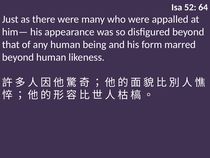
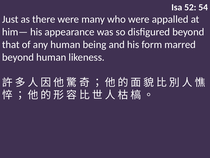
64: 64 -> 54 (203, 7)
